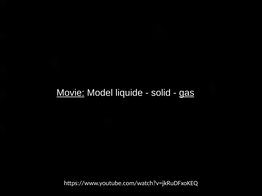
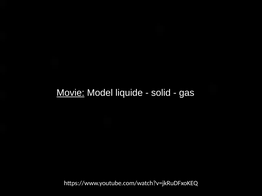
gas underline: present -> none (187, 93)
